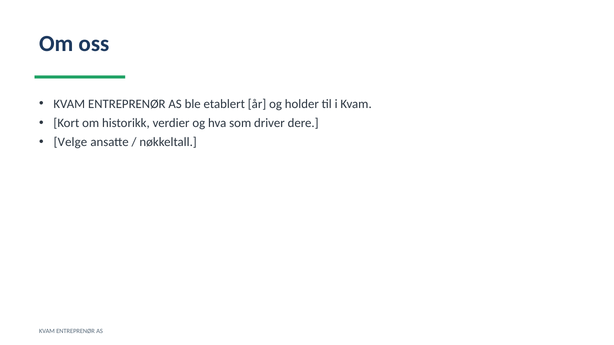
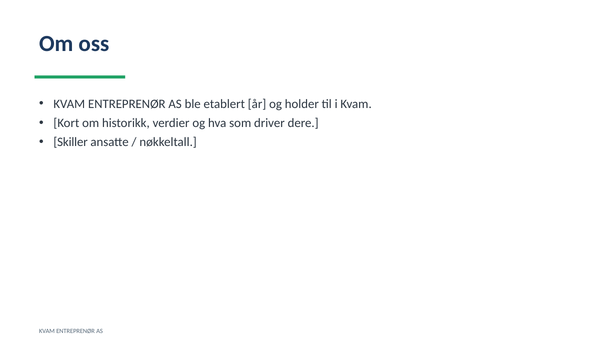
Velge: Velge -> Skiller (71, 142)
